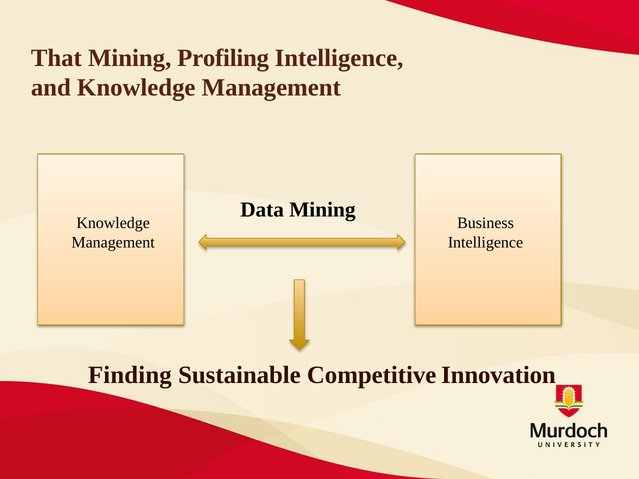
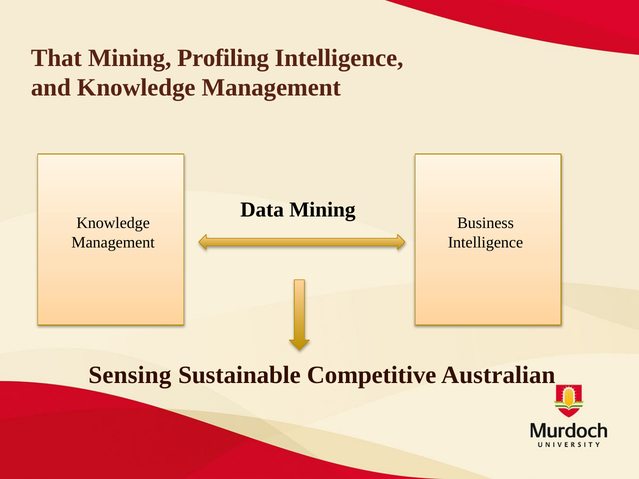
Finding: Finding -> Sensing (130, 375)
Innovation: Innovation -> Australian (498, 375)
